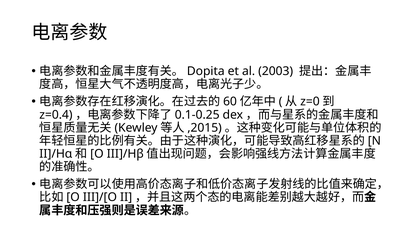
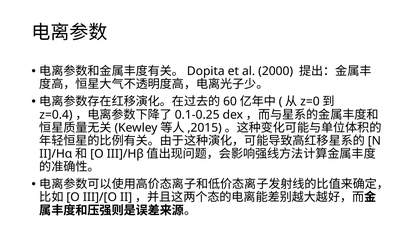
2003: 2003 -> 2000 (276, 71)
